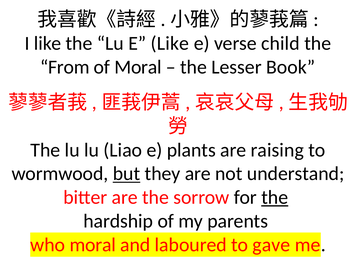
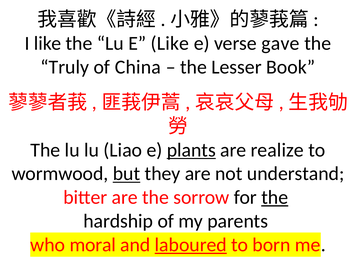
child: child -> gave (280, 43)
From: From -> Truly (65, 67)
of Moral: Moral -> China (138, 67)
plants underline: none -> present (191, 150)
raising: raising -> realize (277, 150)
laboured underline: none -> present (191, 245)
gave: gave -> born (271, 245)
